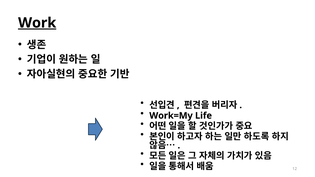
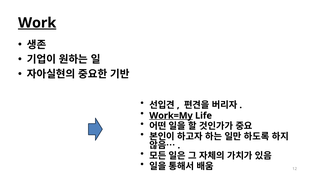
Work=My underline: none -> present (171, 116)
